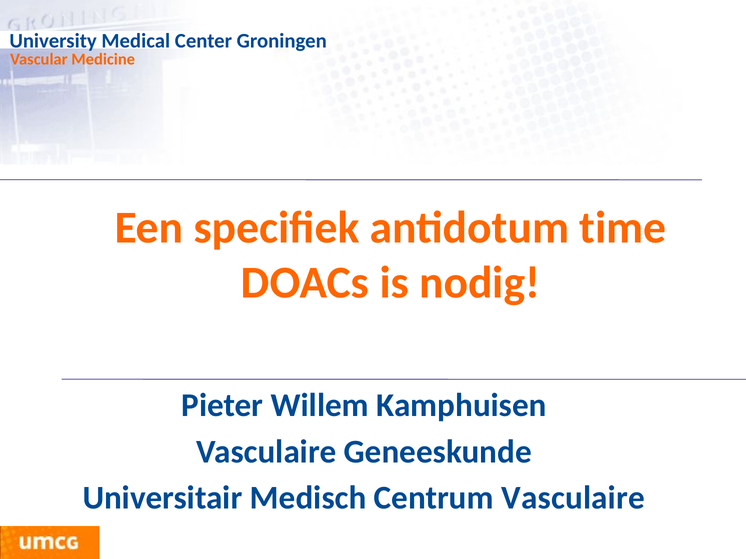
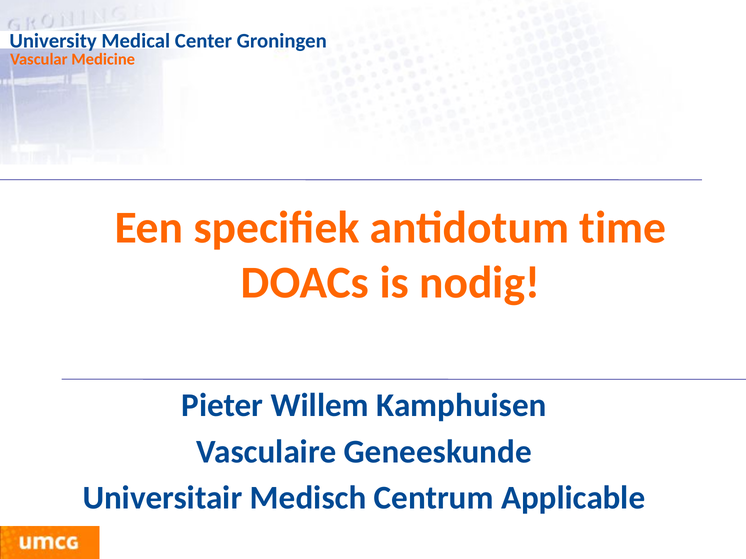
Centrum Vasculaire: Vasculaire -> Applicable (573, 498)
